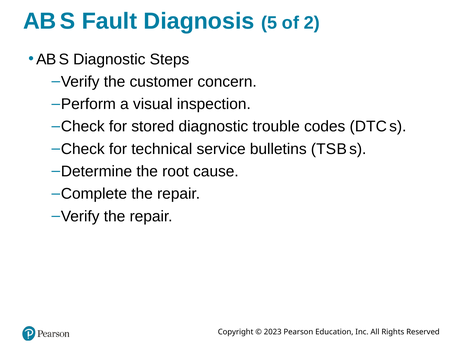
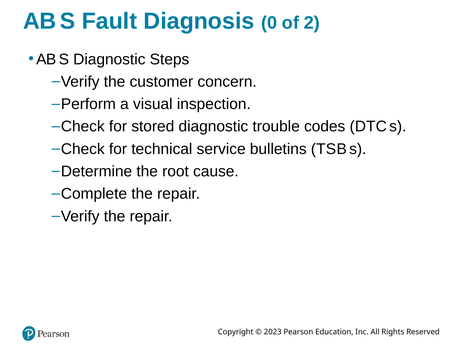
5: 5 -> 0 (269, 23)
